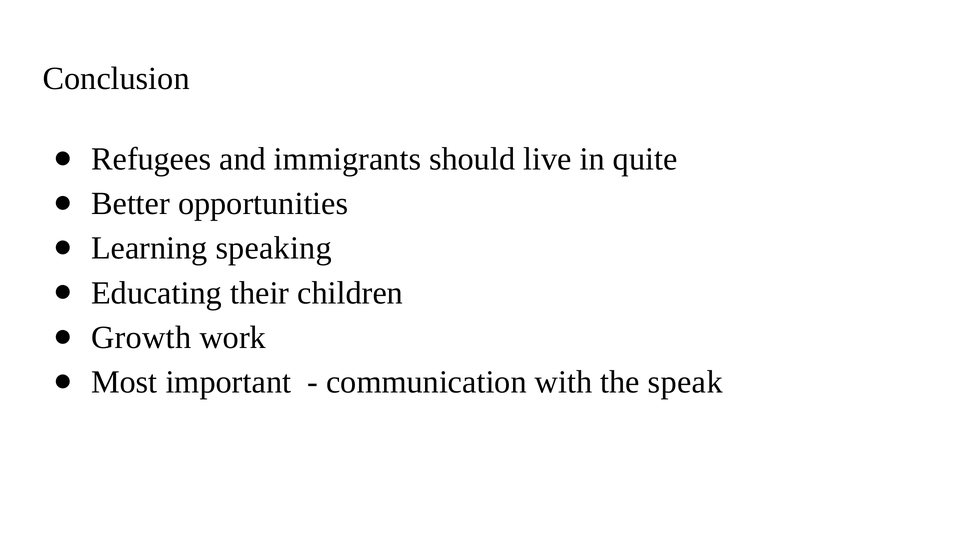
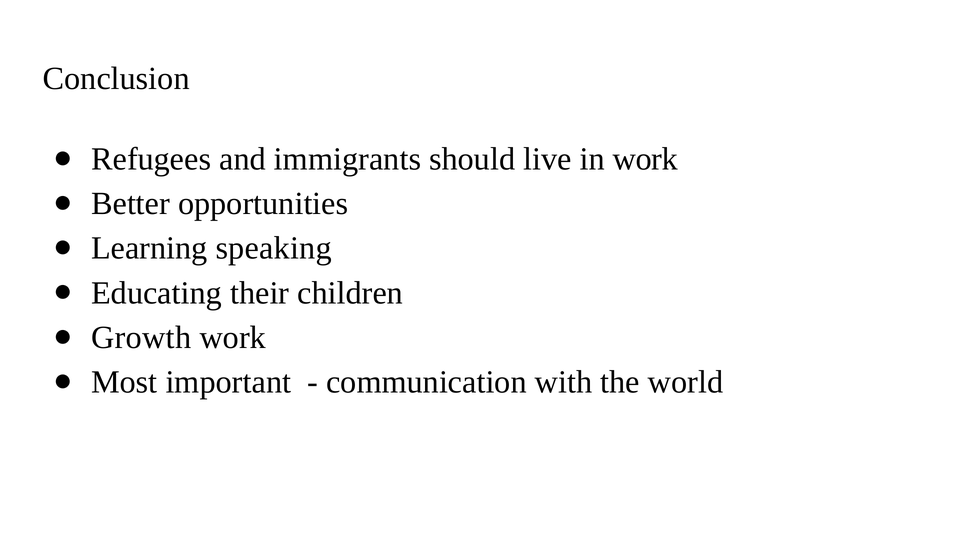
in quite: quite -> work (645, 159)
speak: speak -> world (685, 382)
